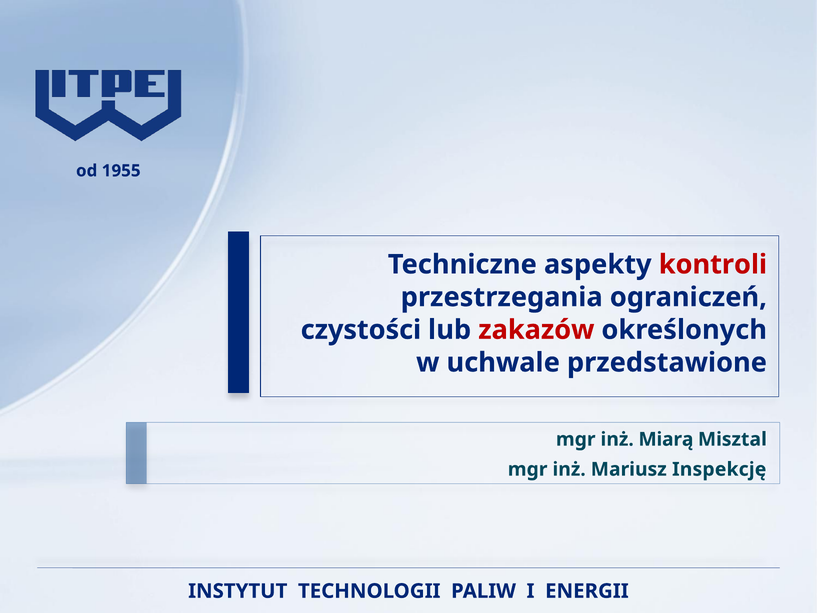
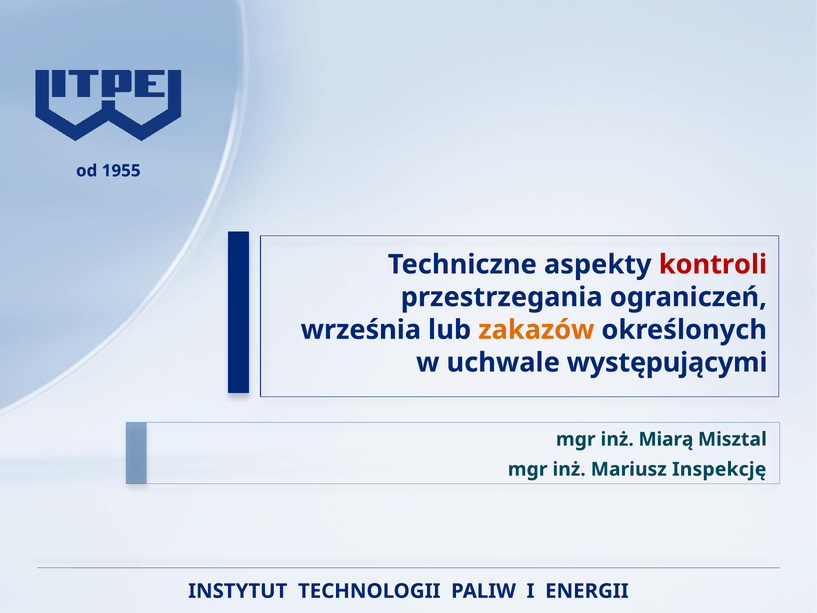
czystości: czystości -> września (361, 330)
zakazów colour: red -> orange (536, 330)
przedstawione: przedstawione -> występującymi (667, 362)
